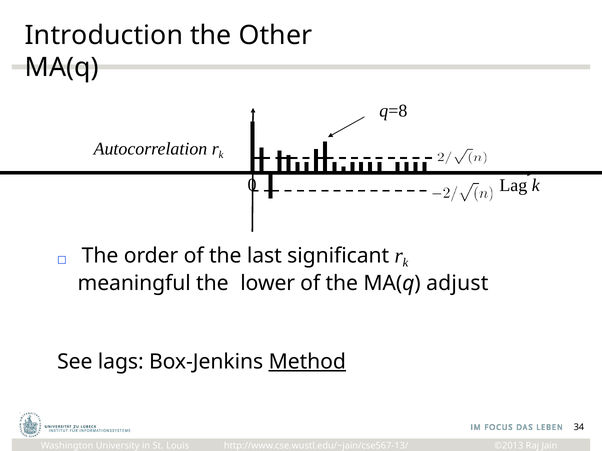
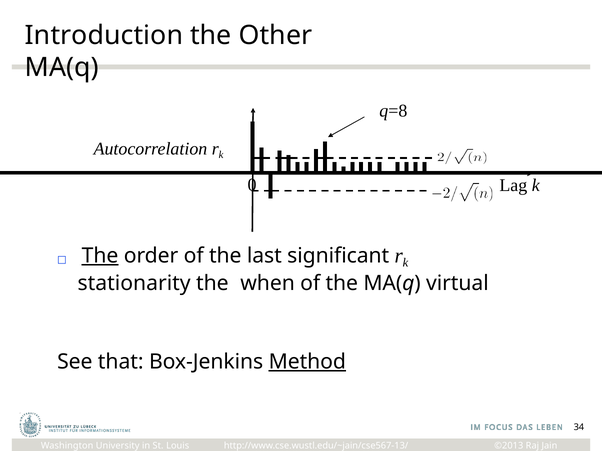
The underline: none -> present (100, 256)
meaningful: meaningful -> stationarity (134, 284)
lower: lower -> when (268, 284)
adjust: adjust -> virtual (457, 284)
lags: lags -> that (121, 362)
